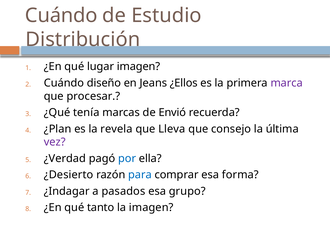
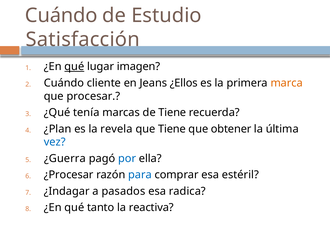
Distribución: Distribución -> Satisfacción (83, 40)
qué underline: none -> present (74, 67)
diseño: diseño -> cliente (104, 83)
marca colour: purple -> orange (287, 83)
de Envió: Envió -> Tiene (172, 113)
que Lleva: Lleva -> Tiene (172, 129)
consejo: consejo -> obtener (231, 129)
vez colour: purple -> blue (55, 142)
¿Verdad: ¿Verdad -> ¿Guerra (65, 159)
¿Desierto: ¿Desierto -> ¿Procesar (69, 175)
forma: forma -> estéril (240, 175)
grupo: grupo -> radica (187, 192)
la imagen: imagen -> reactiva (151, 208)
